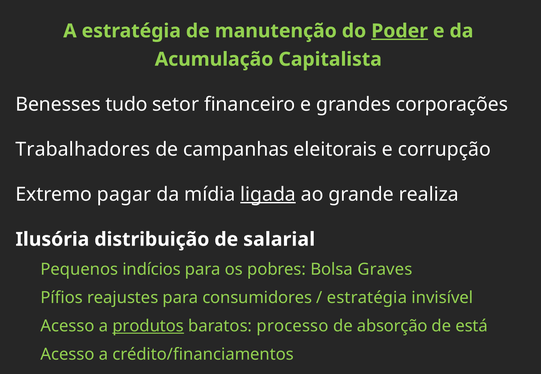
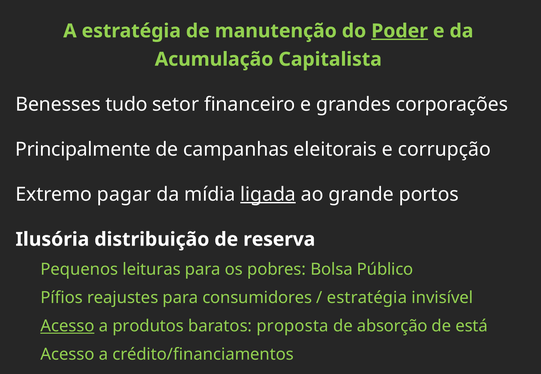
Trabalhadores: Trabalhadores -> Principalmente (83, 150)
realiza: realiza -> portos (429, 195)
salarial: salarial -> reserva (279, 240)
indícios: indícios -> leituras (152, 270)
Graves: Graves -> Público (385, 270)
Acesso underline: none -> present (67, 327)
produtos underline: present -> none (148, 327)
processo: processo -> proposta (293, 327)
